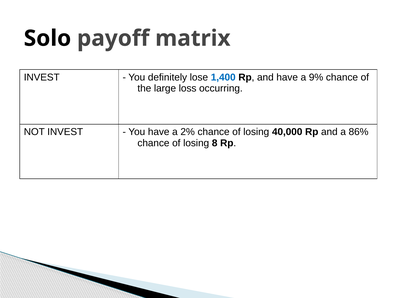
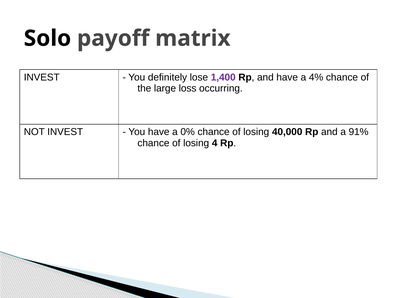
1,400 colour: blue -> purple (223, 77)
9%: 9% -> 4% (316, 77)
2%: 2% -> 0% (188, 132)
86%: 86% -> 91% (359, 132)
8: 8 -> 4 (215, 143)
